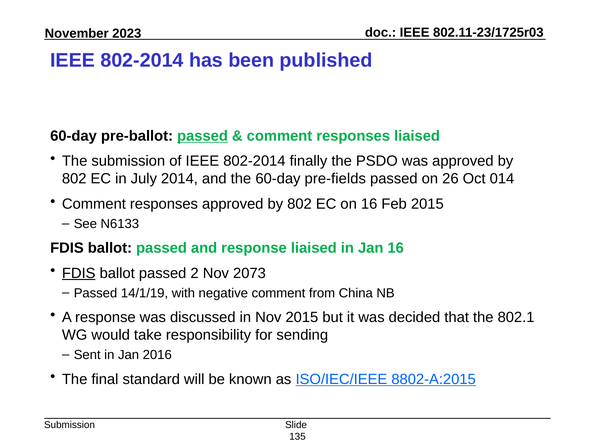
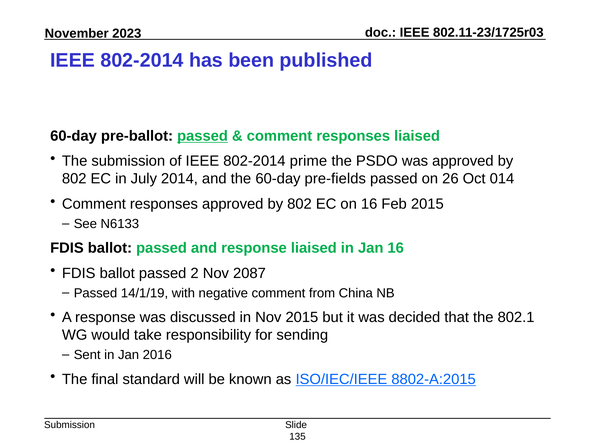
finally: finally -> prime (308, 161)
FDIS underline: present -> none (79, 273)
2073: 2073 -> 2087 (249, 273)
